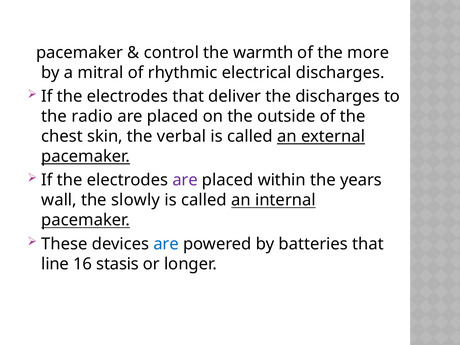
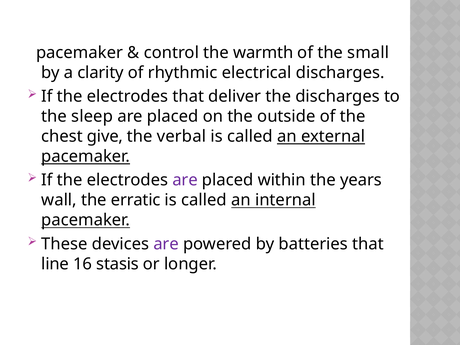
more: more -> small (368, 53)
mitral: mitral -> clarity (101, 73)
radio: radio -> sleep (92, 116)
skin: skin -> give (105, 136)
slowly: slowly -> erratic (136, 200)
are colour: blue -> purple (166, 244)
